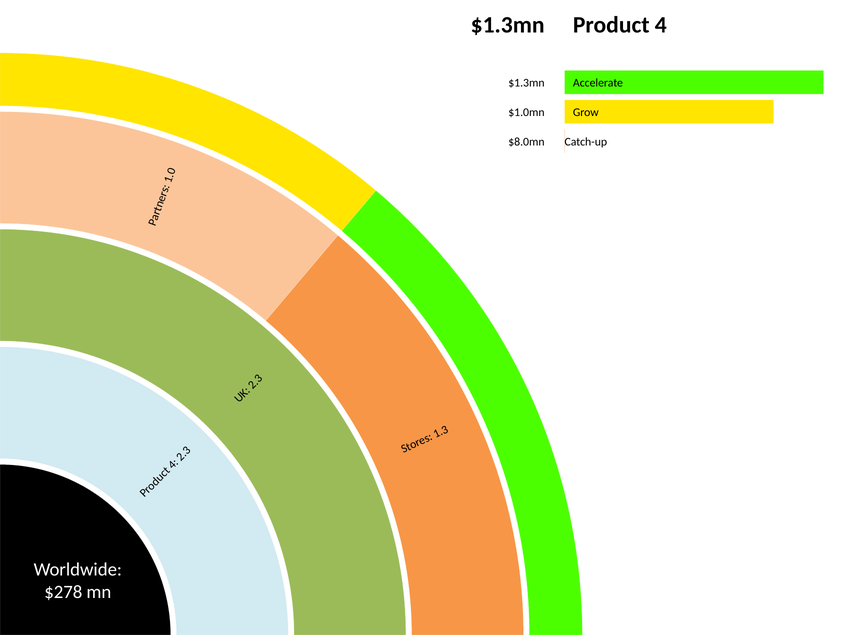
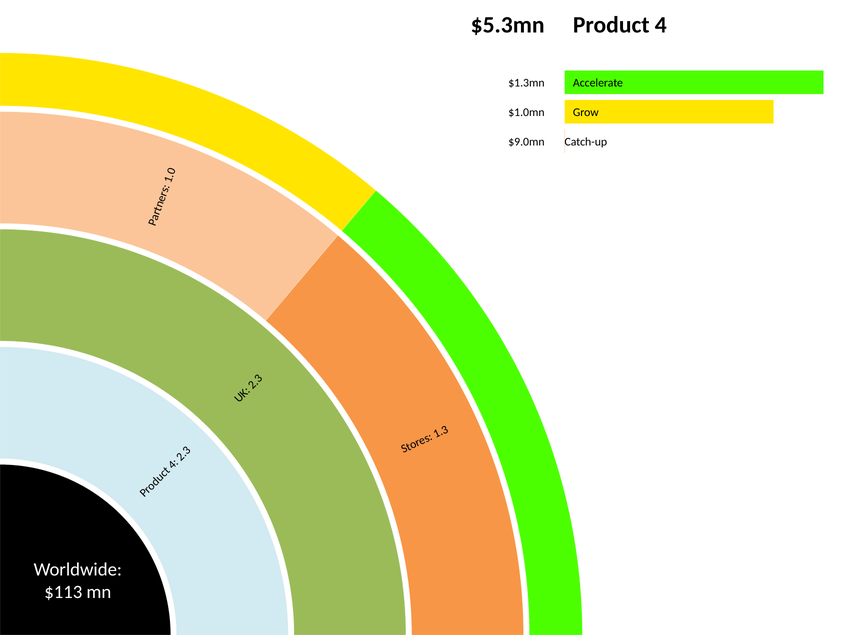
$1.3mn: $1.3mn -> $5.3mn (508, 25)
$8.0mn: $8.0mn -> $9.0mn (526, 142)
$278: $278 -> $113 (63, 592)
